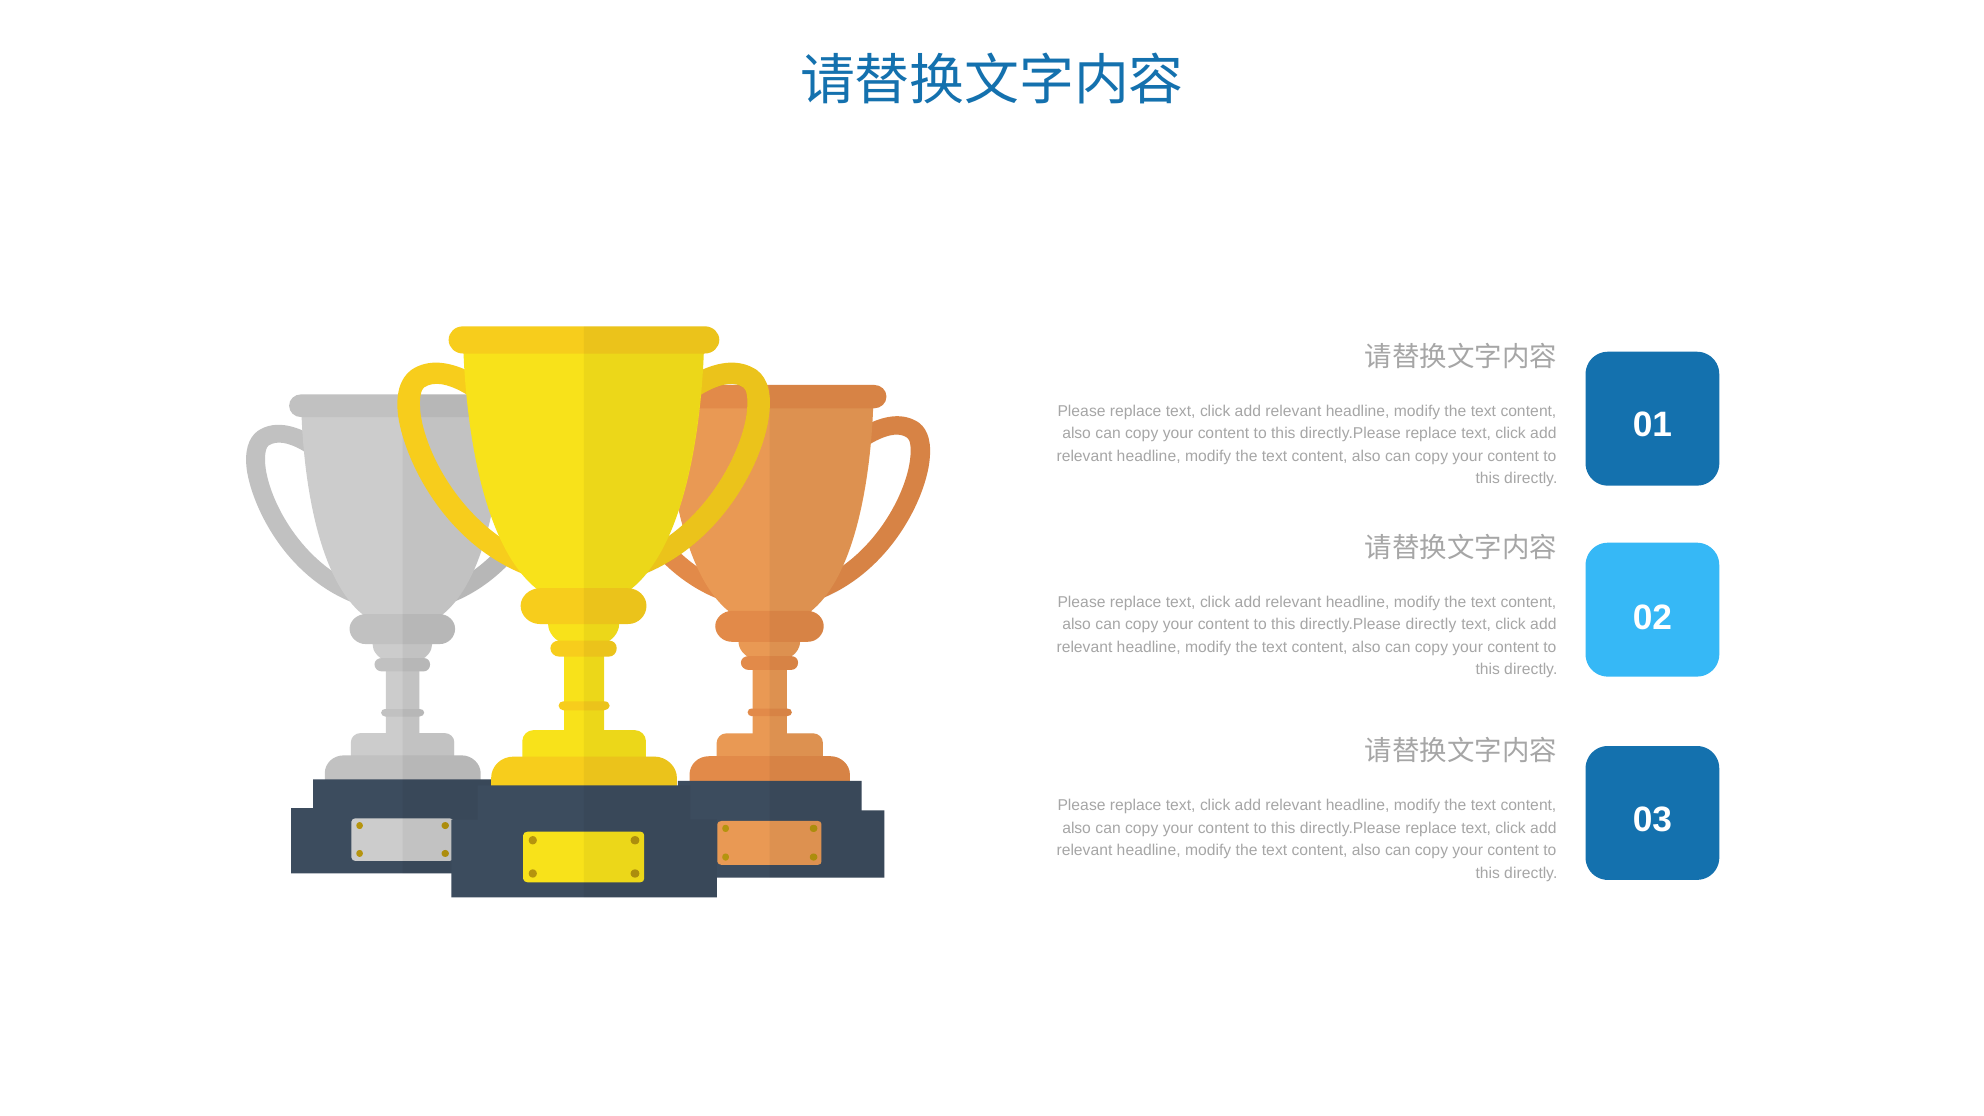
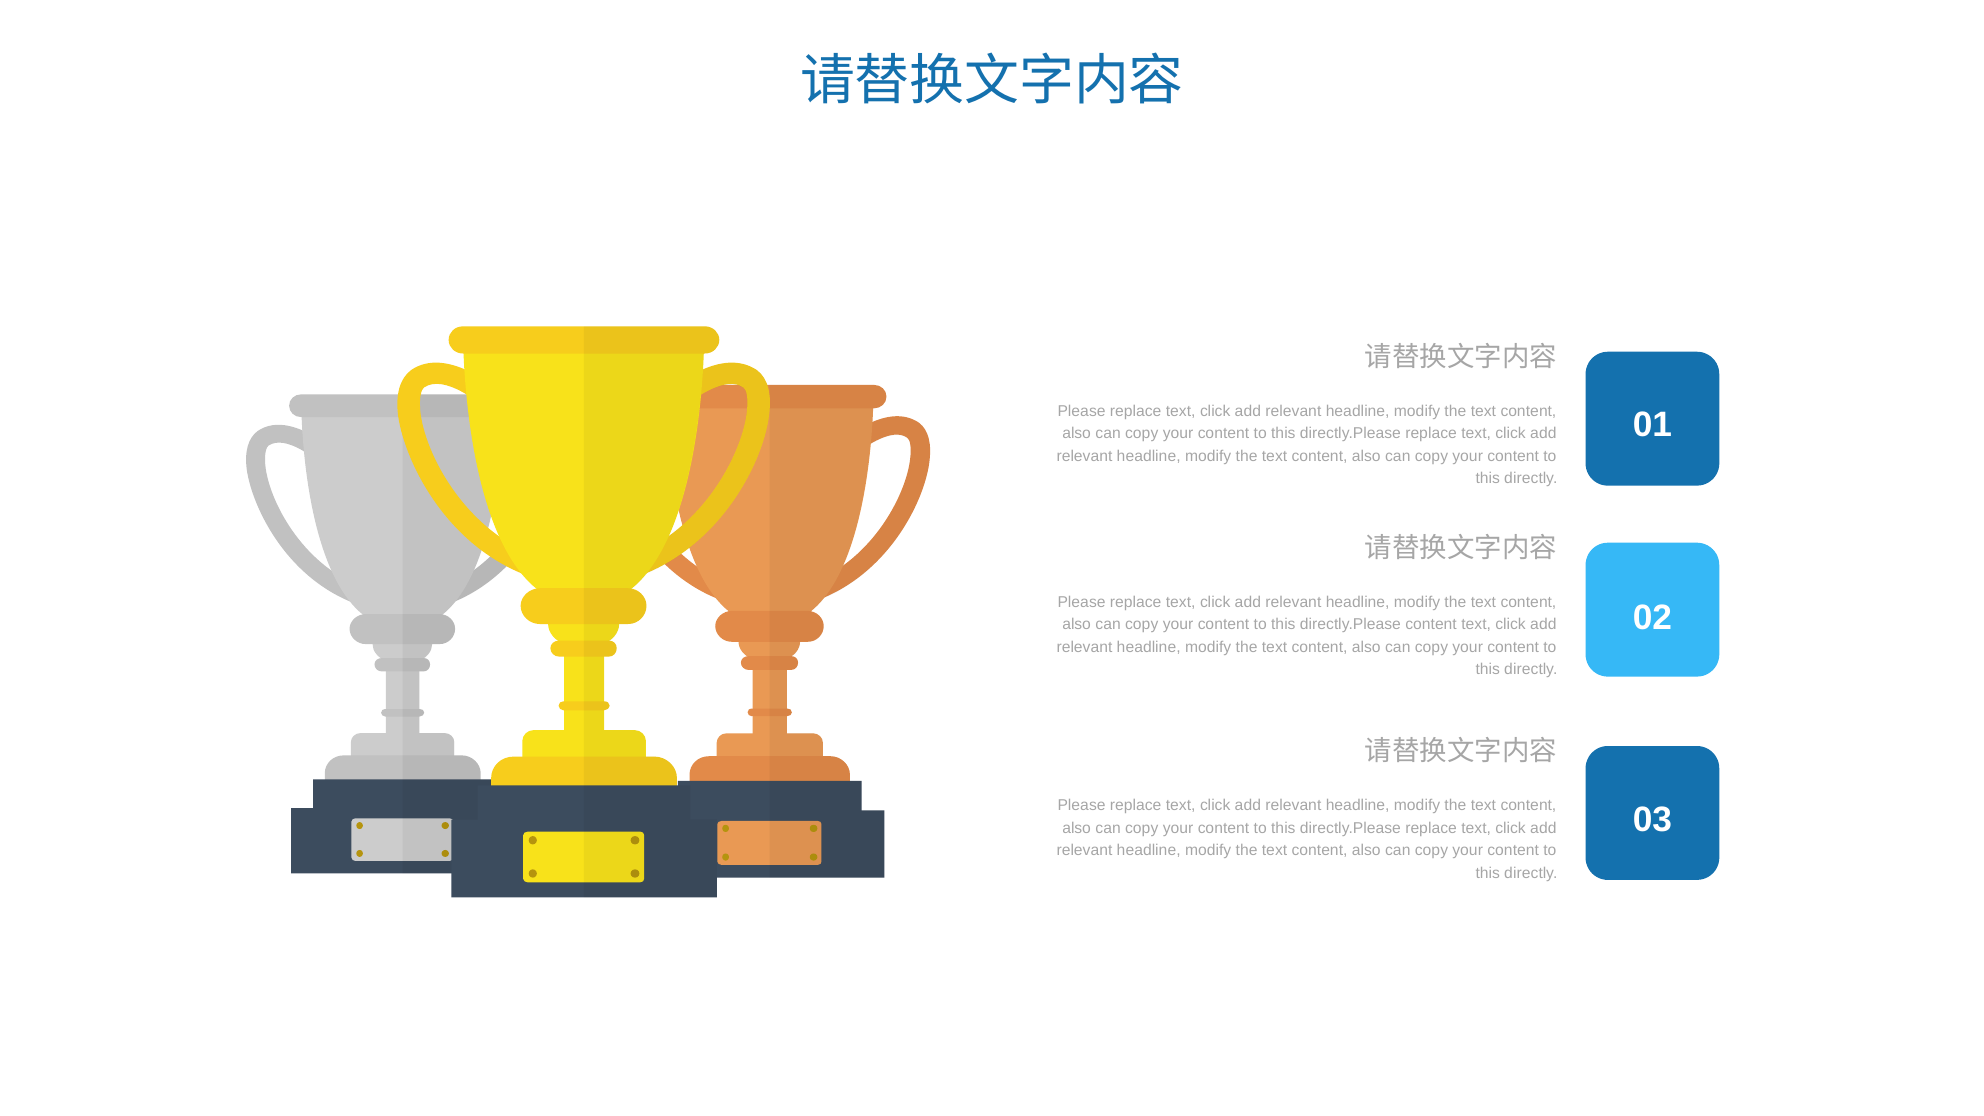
directly.Please directly: directly -> content (1431, 625)
